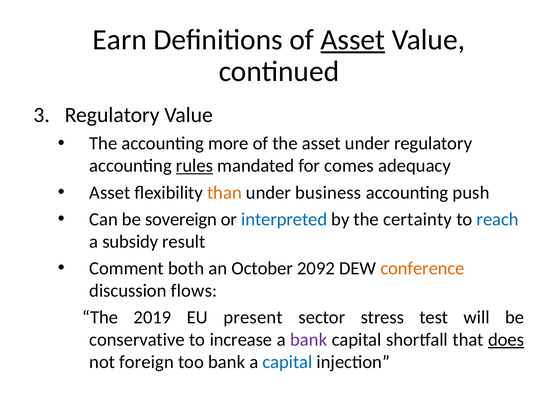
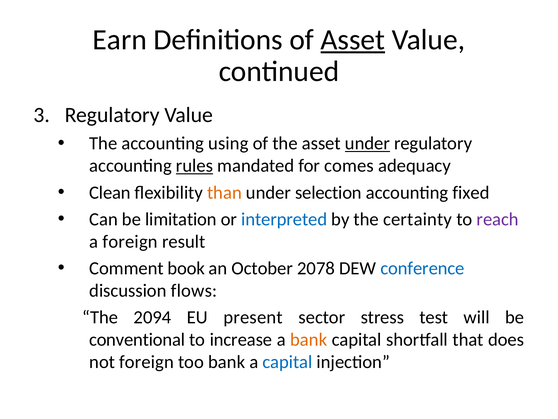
more: more -> using (228, 143)
under underline: none -> present (367, 143)
Asset: Asset -> Clean (110, 192)
business: business -> selection (328, 192)
push: push -> fixed (471, 192)
sovereign: sovereign -> limitation (181, 219)
reach colour: blue -> purple (498, 219)
a subsidy: subsidy -> foreign (130, 241)
both: both -> book (186, 268)
2092: 2092 -> 2078 (316, 268)
conference colour: orange -> blue (422, 268)
2019: 2019 -> 2094 (152, 317)
conservative: conservative -> conventional (137, 339)
bank colour: purple -> orange (309, 339)
does underline: present -> none (506, 339)
